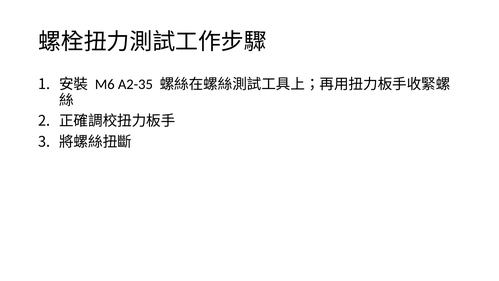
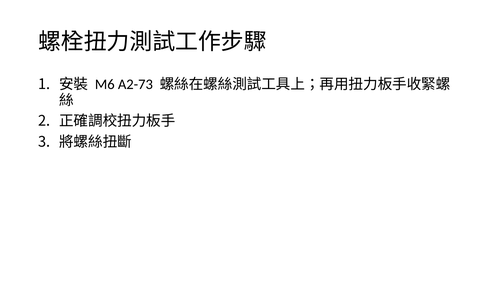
A2-35: A2-35 -> A2-73 (135, 84)
